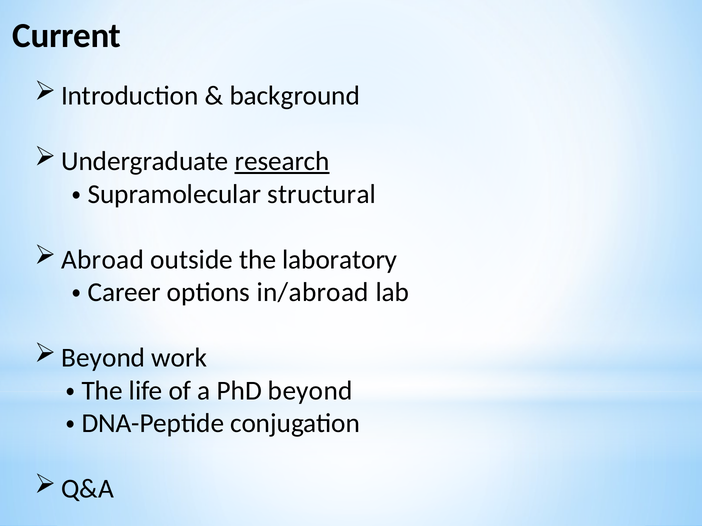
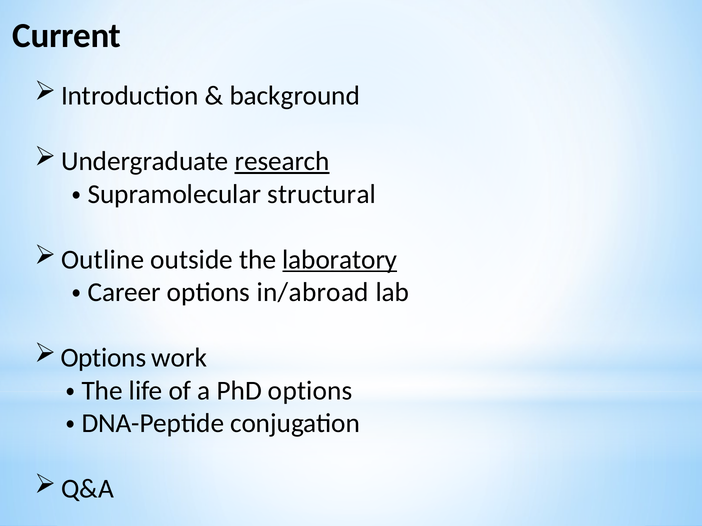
Abroad: Abroad -> Outline (103, 260)
laboratory underline: none -> present (340, 260)
Beyond: Beyond -> Options (103, 358)
PhD beyond: beyond -> options (310, 391)
